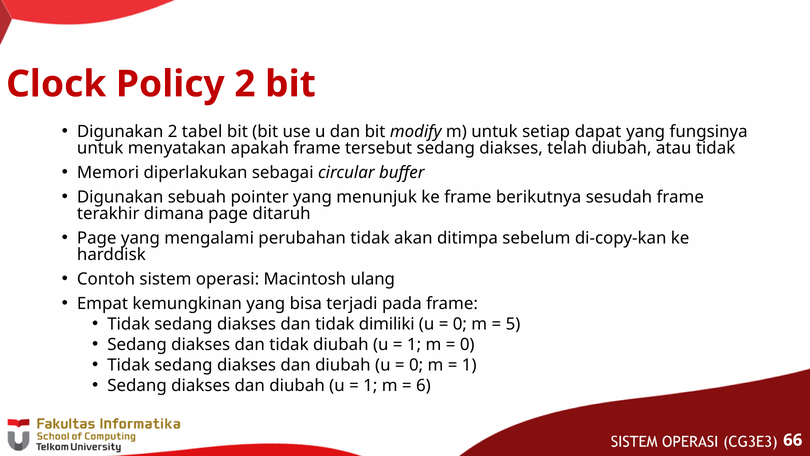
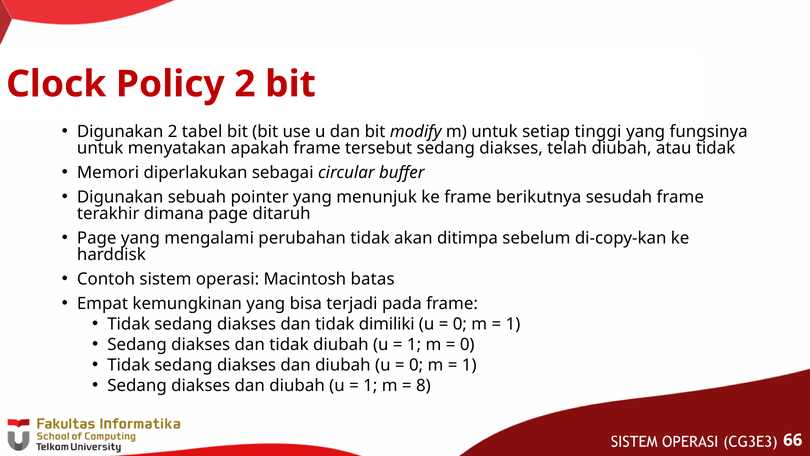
dapat: dapat -> tinggi (598, 132)
ulang: ulang -> batas (373, 279)
5: 5 -> 1 (513, 324)
6: 6 -> 8 (423, 385)
